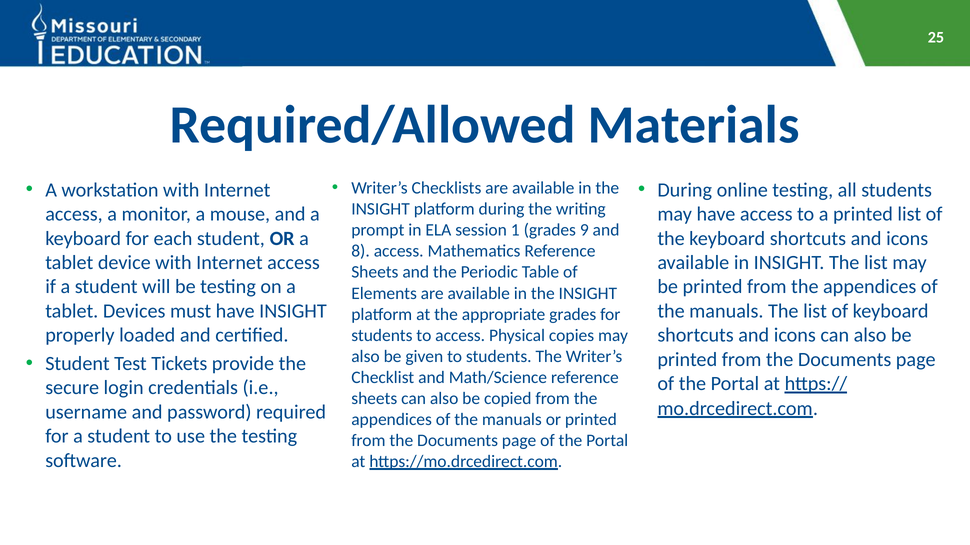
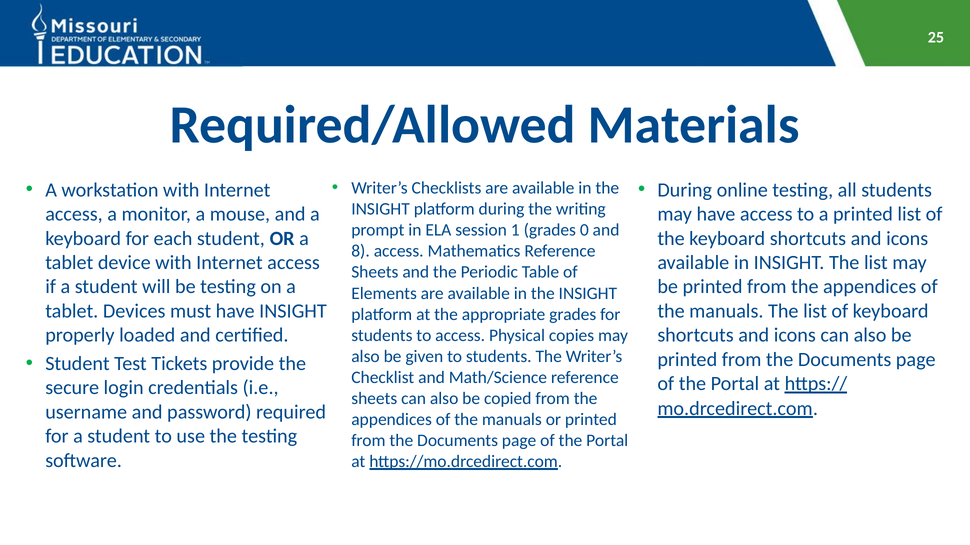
9: 9 -> 0 (584, 230)
